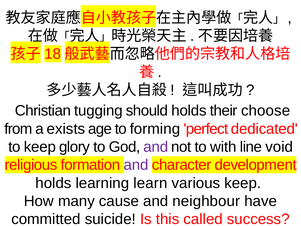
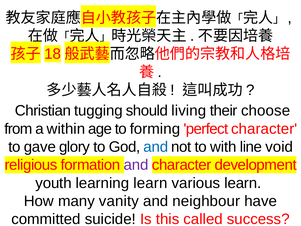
should holds: holds -> living (189, 111)
exists: exists -> within (66, 129)
perfect dedicated: dedicated -> character (264, 129)
to keep: keep -> gave (40, 147)
and colour: purple -> blue (156, 147)
holds: holds -> youth (54, 183)
various keep: keep -> learn (243, 183)
cause: cause -> vanity (119, 201)
